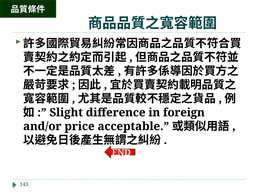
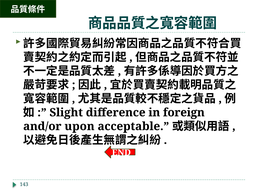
price: price -> upon (79, 126)
